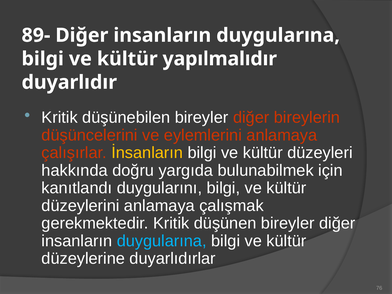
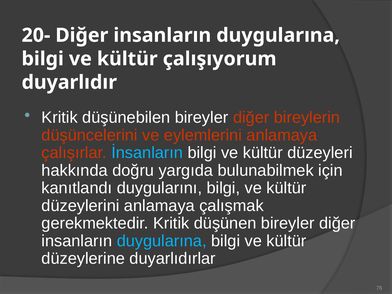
89-: 89- -> 20- (36, 35)
yapılmalıdır: yapılmalıdır -> çalışıyorum (220, 59)
İnsanların colour: yellow -> light blue (147, 153)
